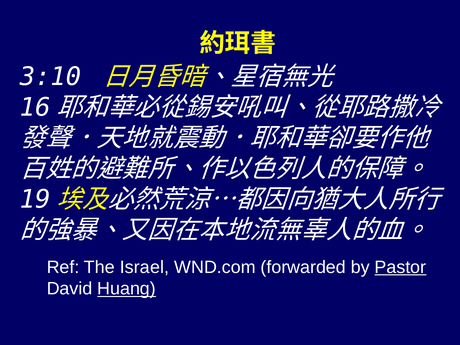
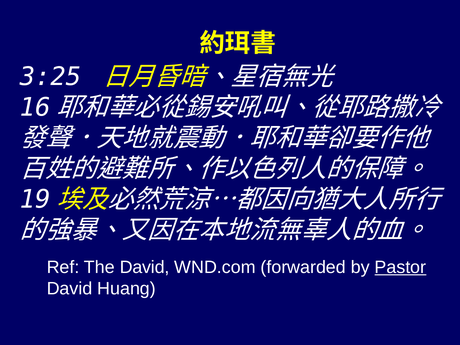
3:10: 3:10 -> 3:25 (51, 77)
The Israel: Israel -> David (145, 267)
Huang underline: present -> none (127, 289)
